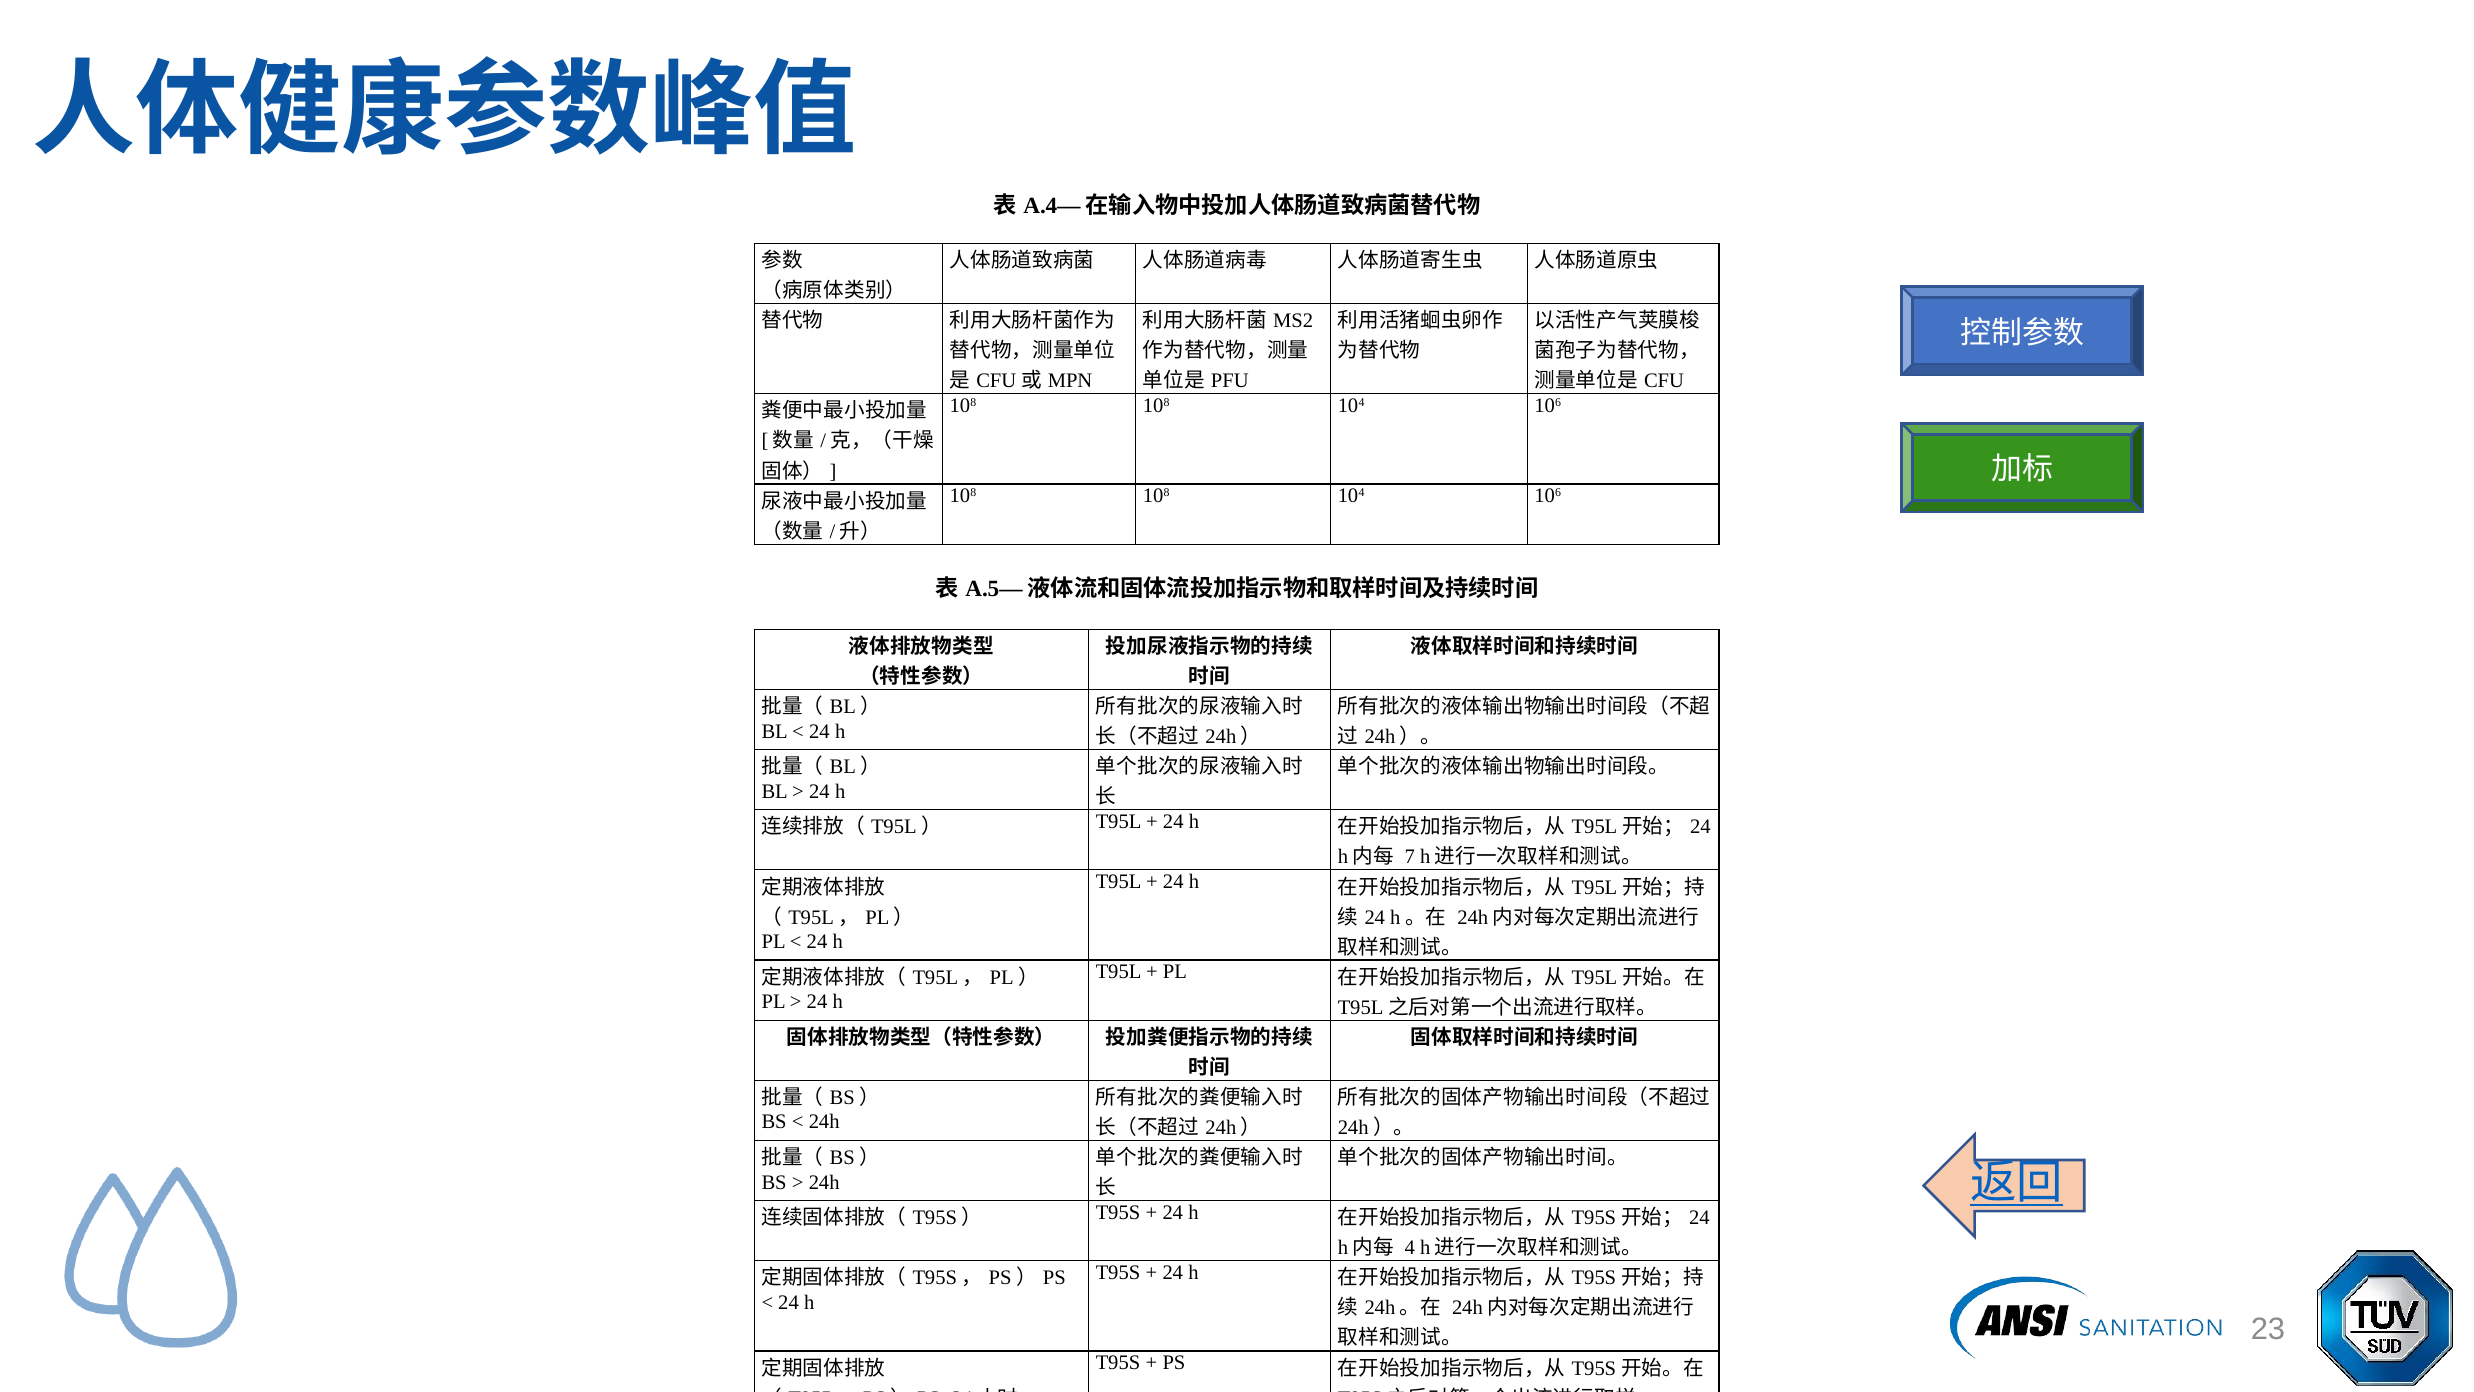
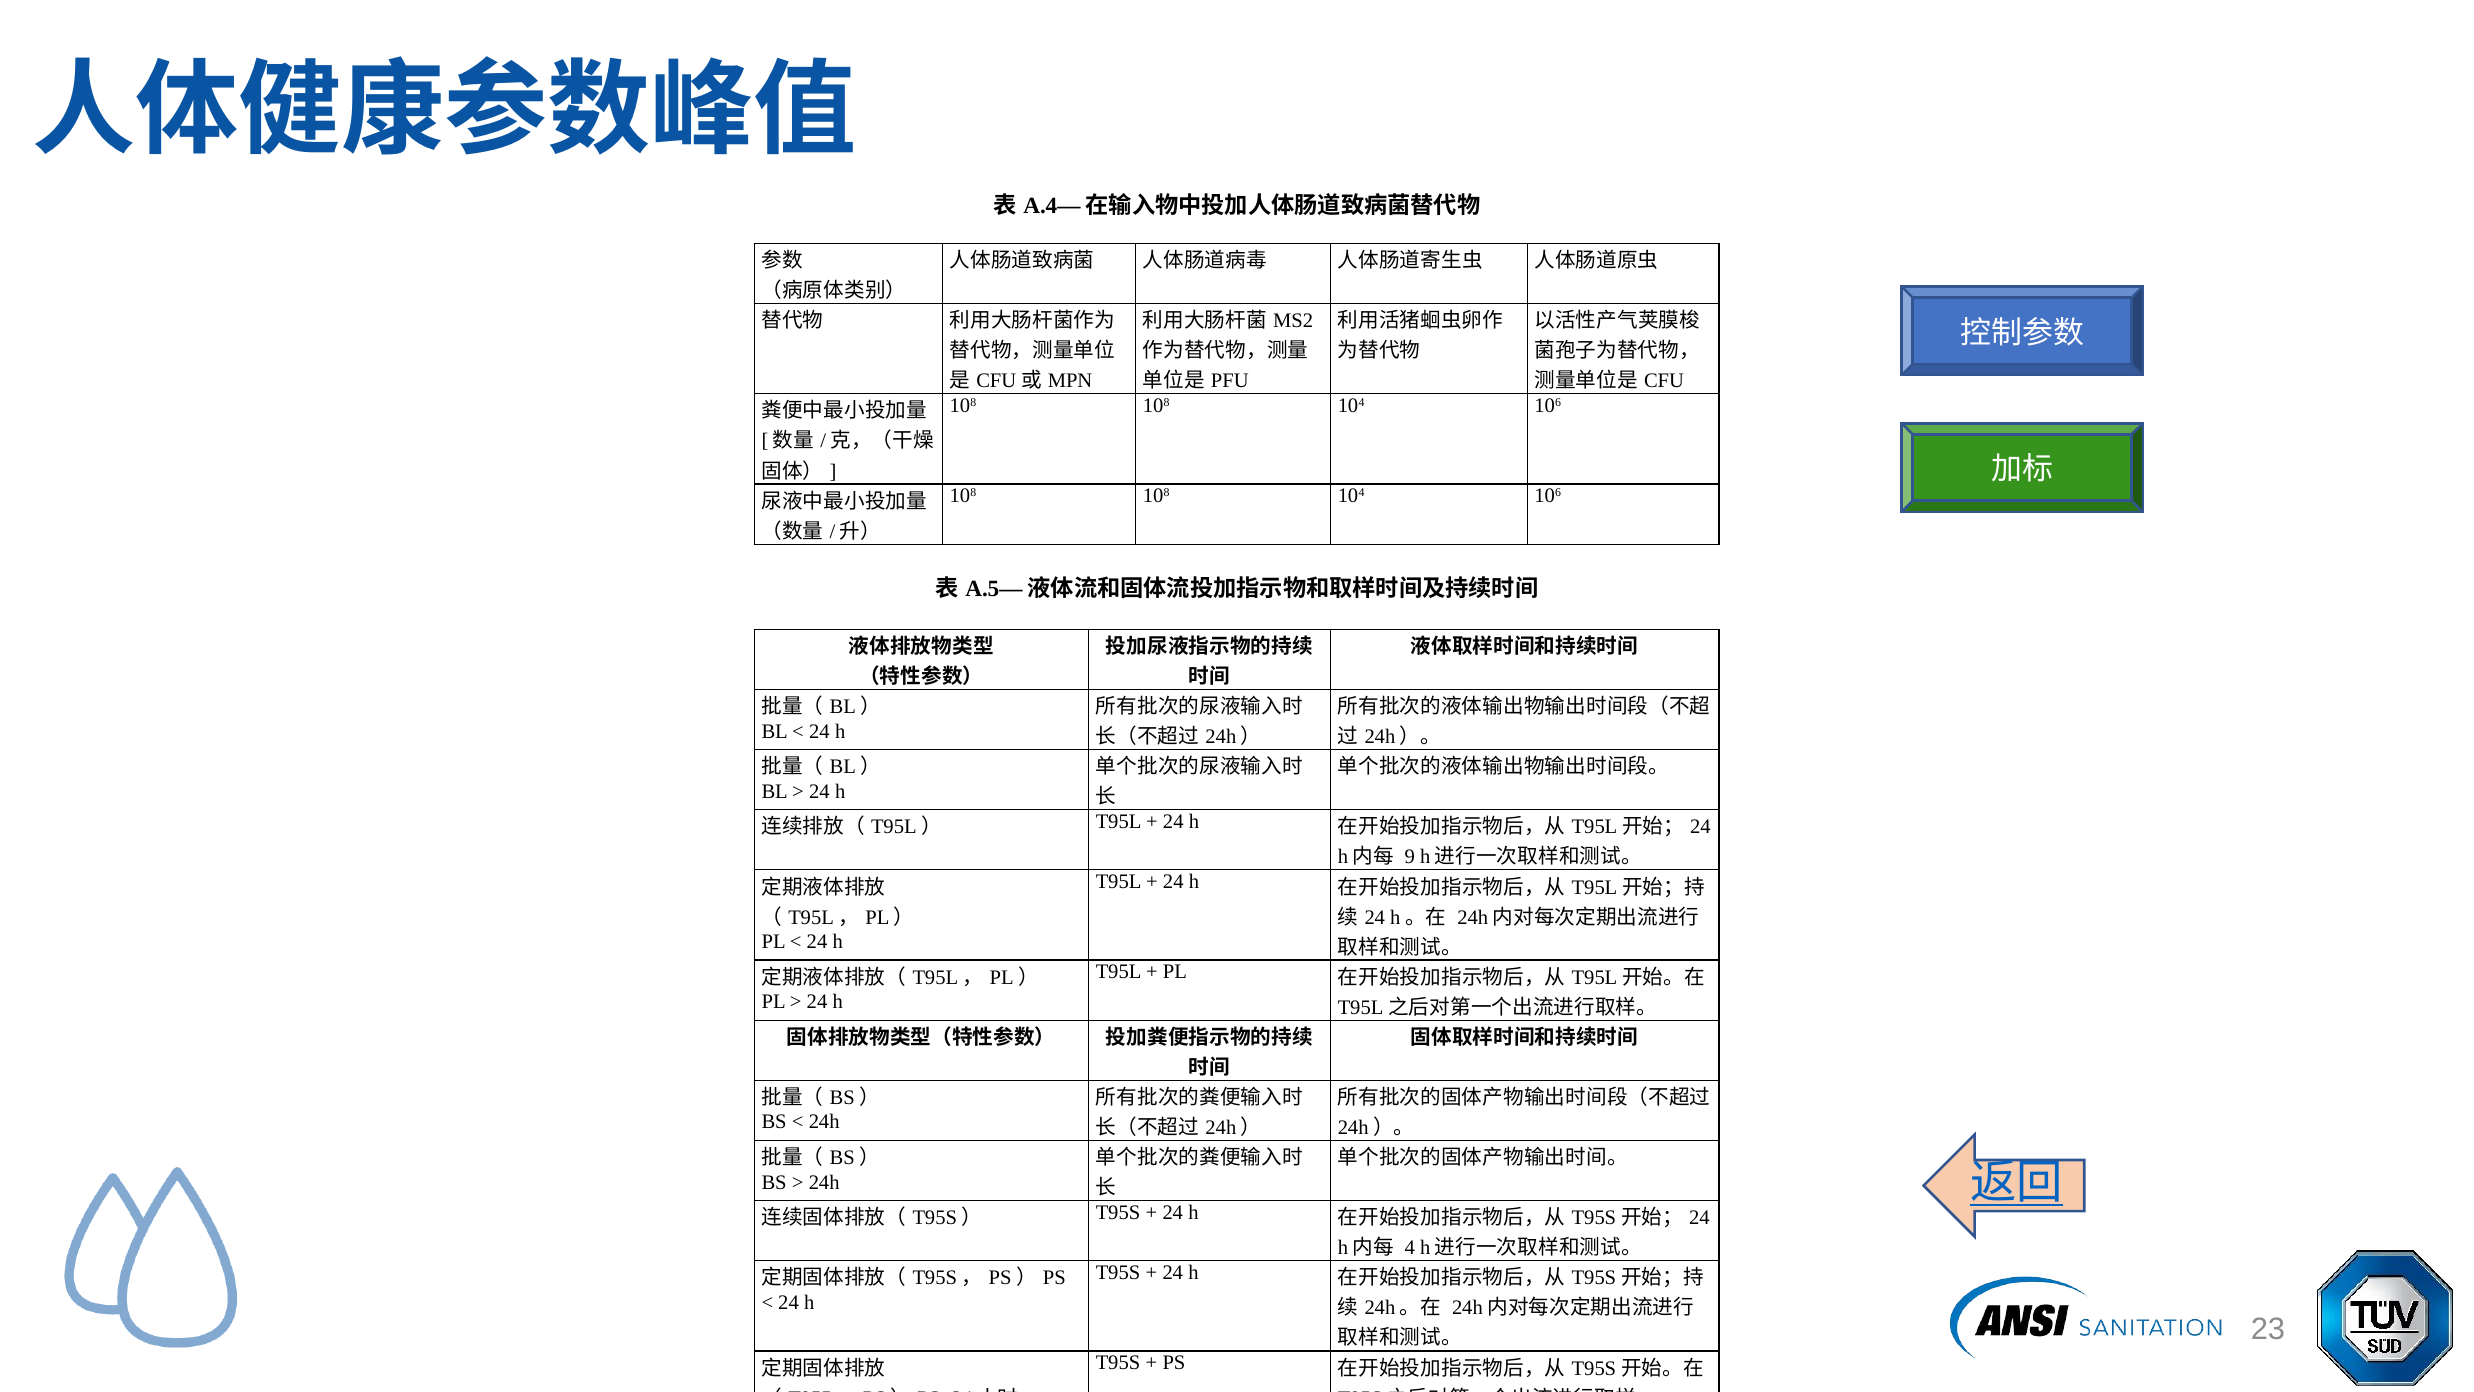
7: 7 -> 9 (1410, 857)
